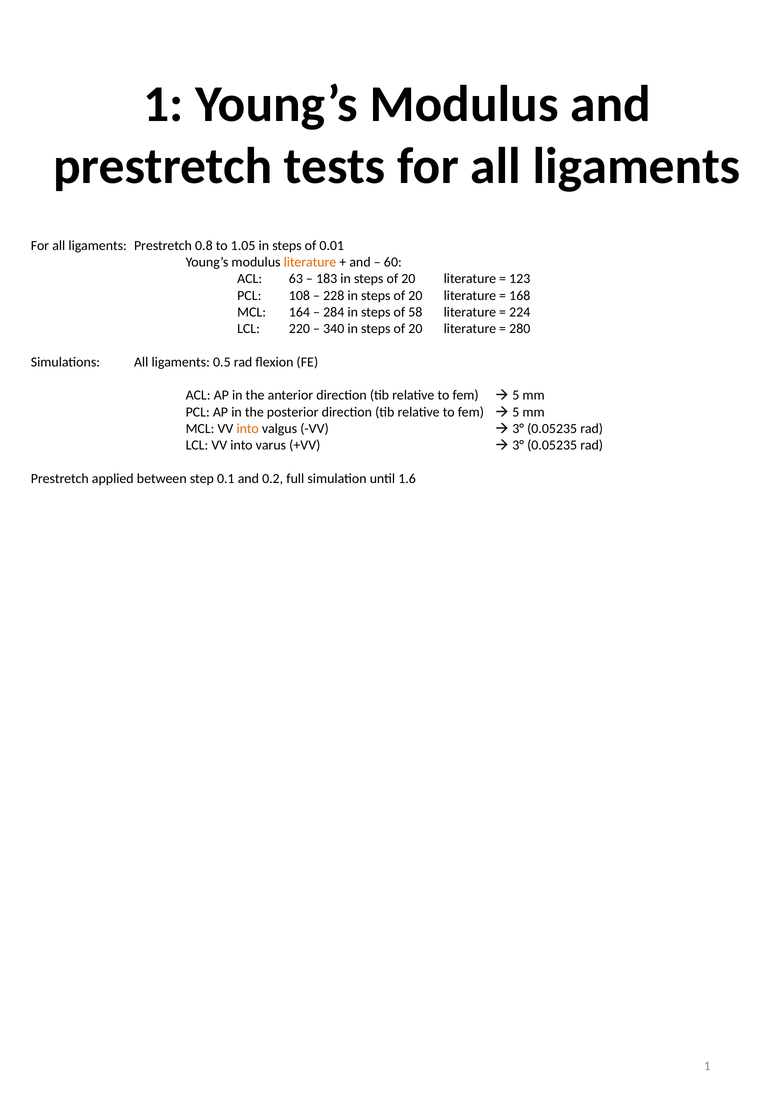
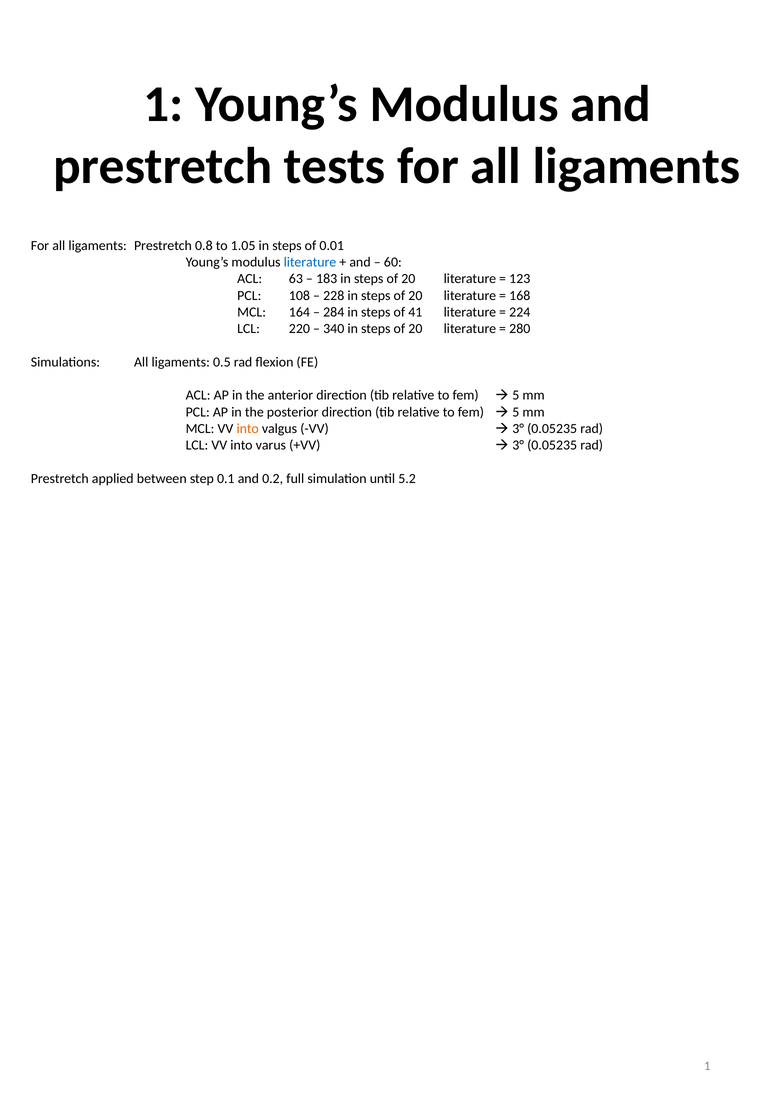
literature colour: orange -> blue (310, 262)
58: 58 -> 41 (415, 312)
1.6: 1.6 -> 5.2 (407, 479)
